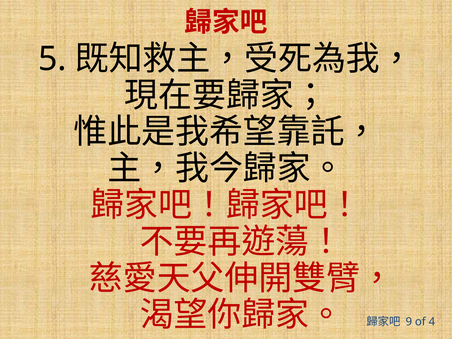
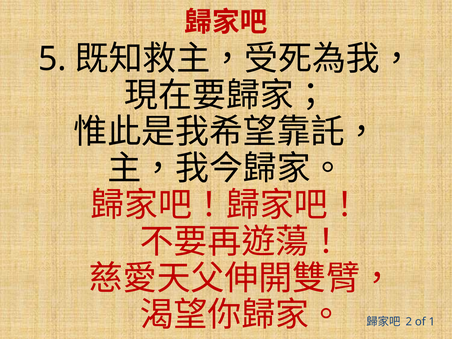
9: 9 -> 2 (409, 322)
4: 4 -> 1 (432, 322)
